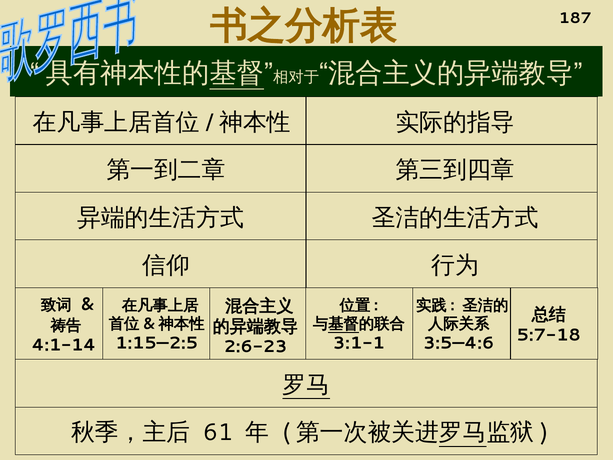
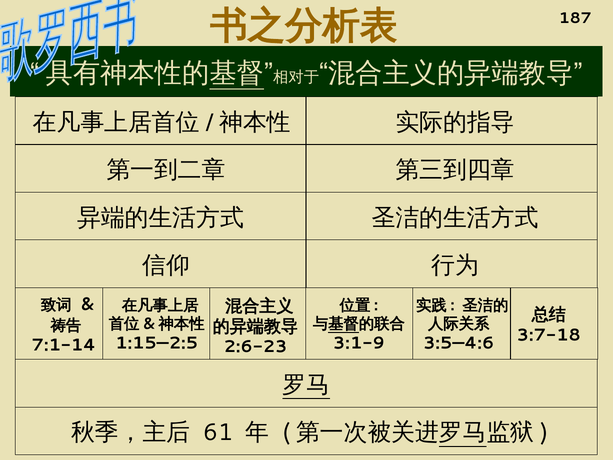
5:7-18: 5:7-18 -> 3:7-18 (549, 335)
3:1-1: 3:1-1 -> 3:1-9 (359, 343)
4:1-14: 4:1-14 -> 7:1-14 (64, 345)
